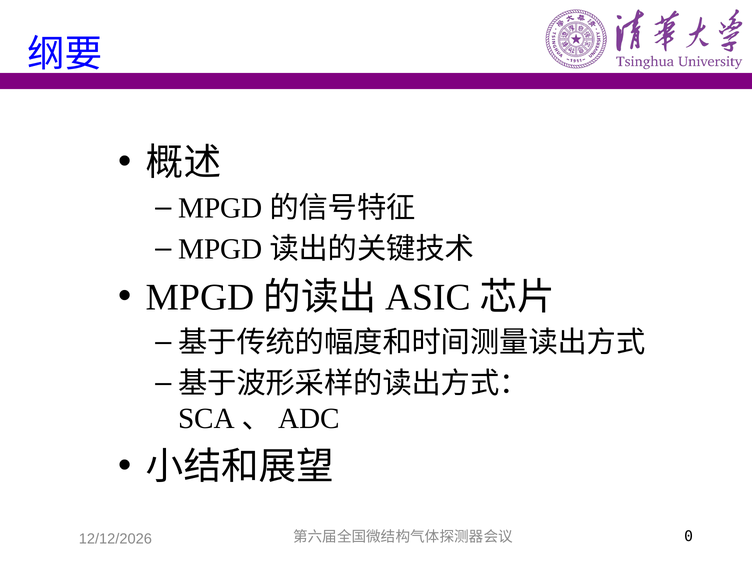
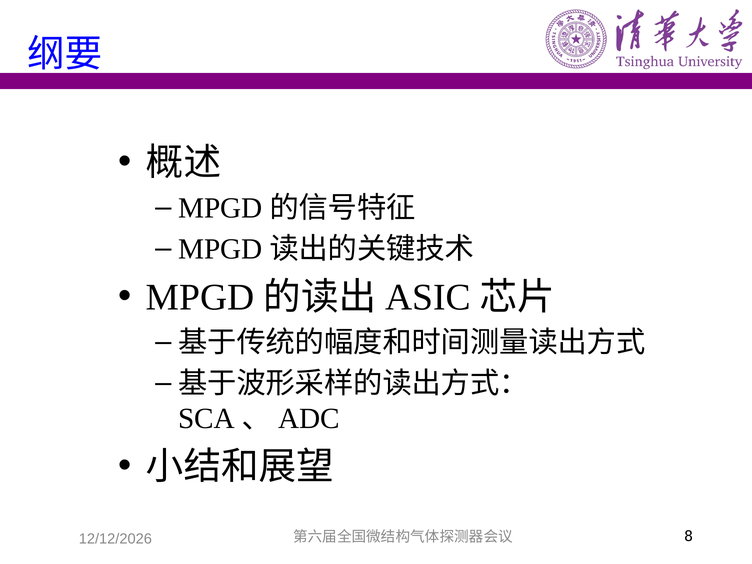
0: 0 -> 8 (689, 536)
